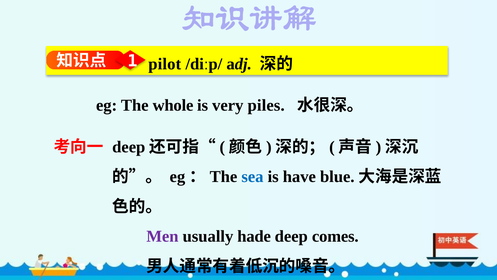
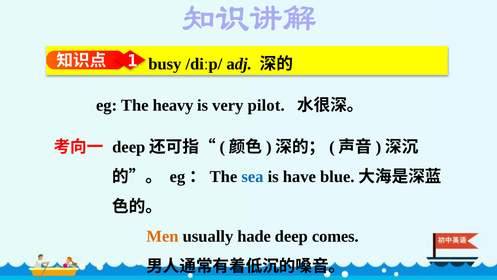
pilot: pilot -> busy (165, 64)
whole: whole -> heavy (173, 105)
piles: piles -> pilot (266, 105)
Men colour: purple -> orange (162, 236)
